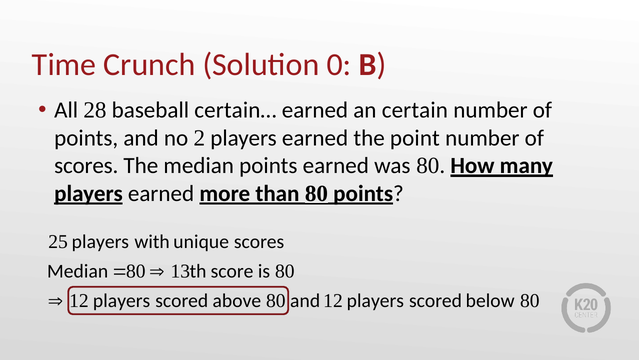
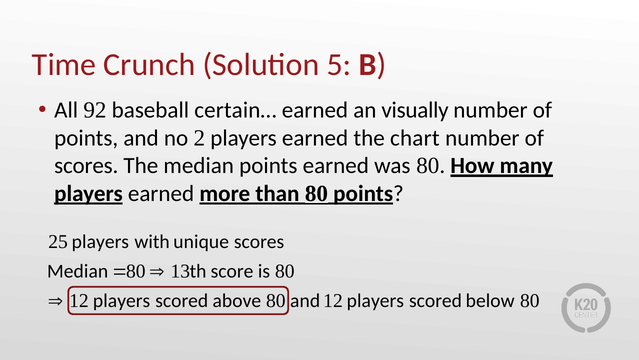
0: 0 -> 5 (339, 64)
28: 28 -> 92 (95, 110)
certain: certain -> visually (415, 110)
point: point -> chart (415, 138)
